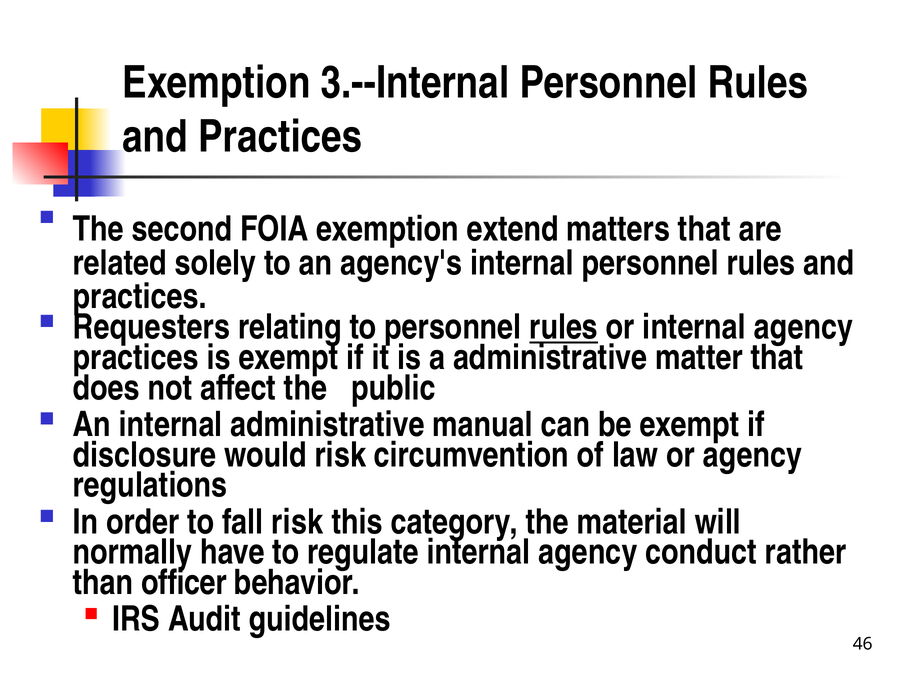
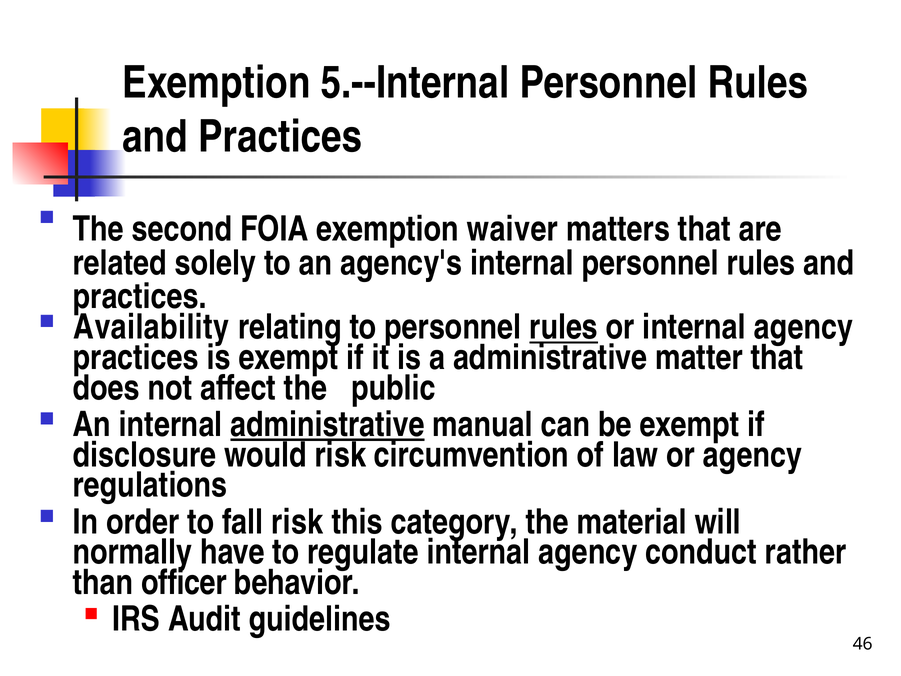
3.--Internal: 3.--Internal -> 5.--Internal (415, 83)
extend: extend -> waiver (512, 229)
Requesters: Requesters -> Availability (151, 327)
administrative underline: none -> present (327, 425)
